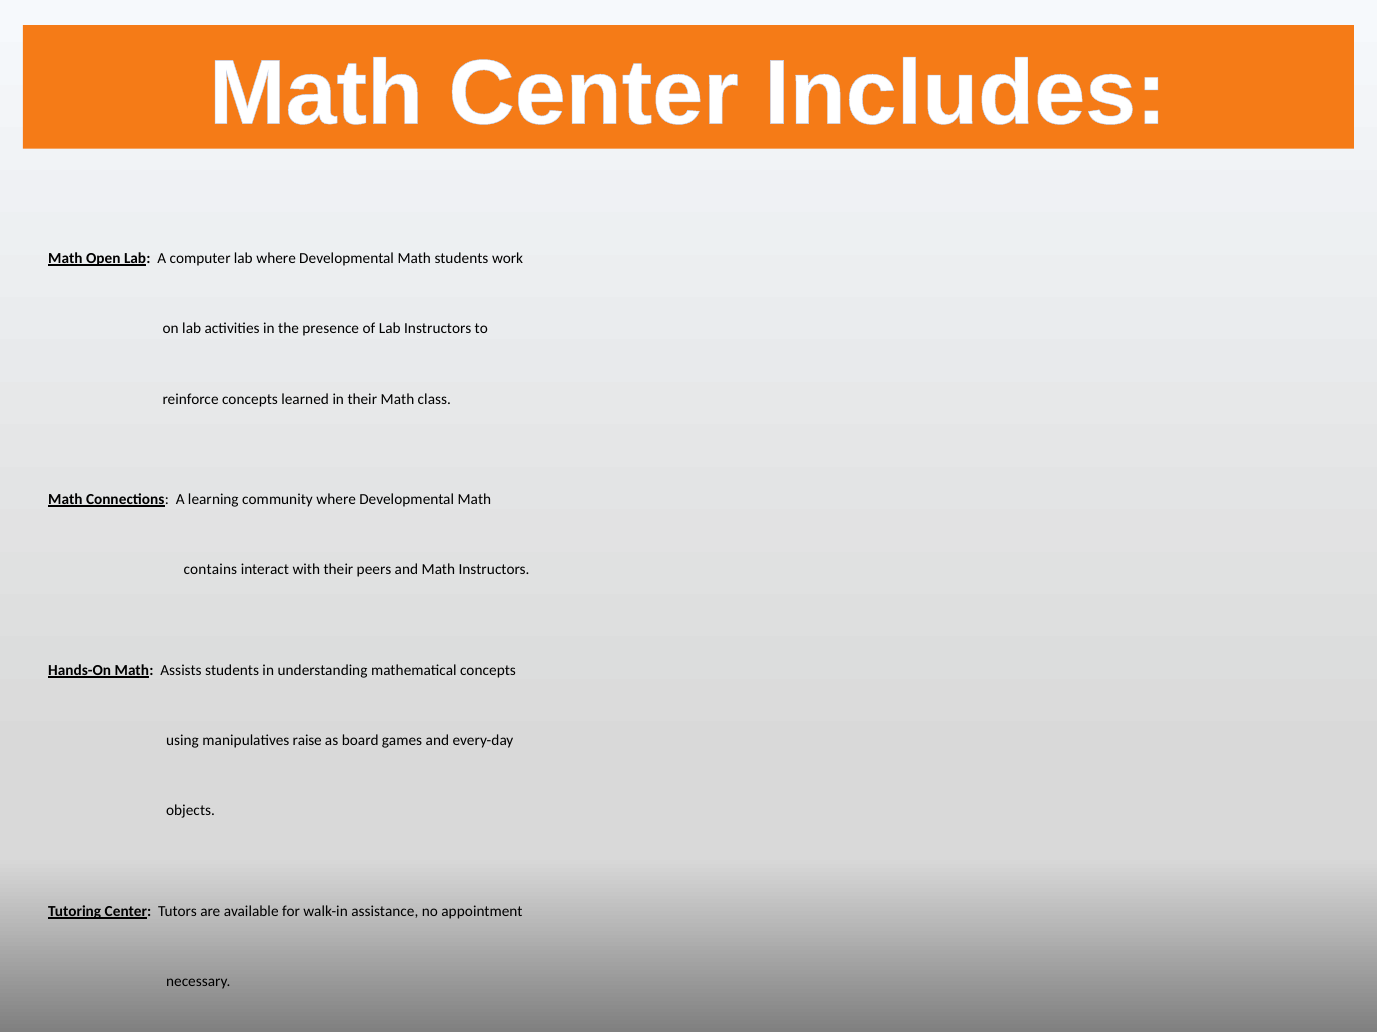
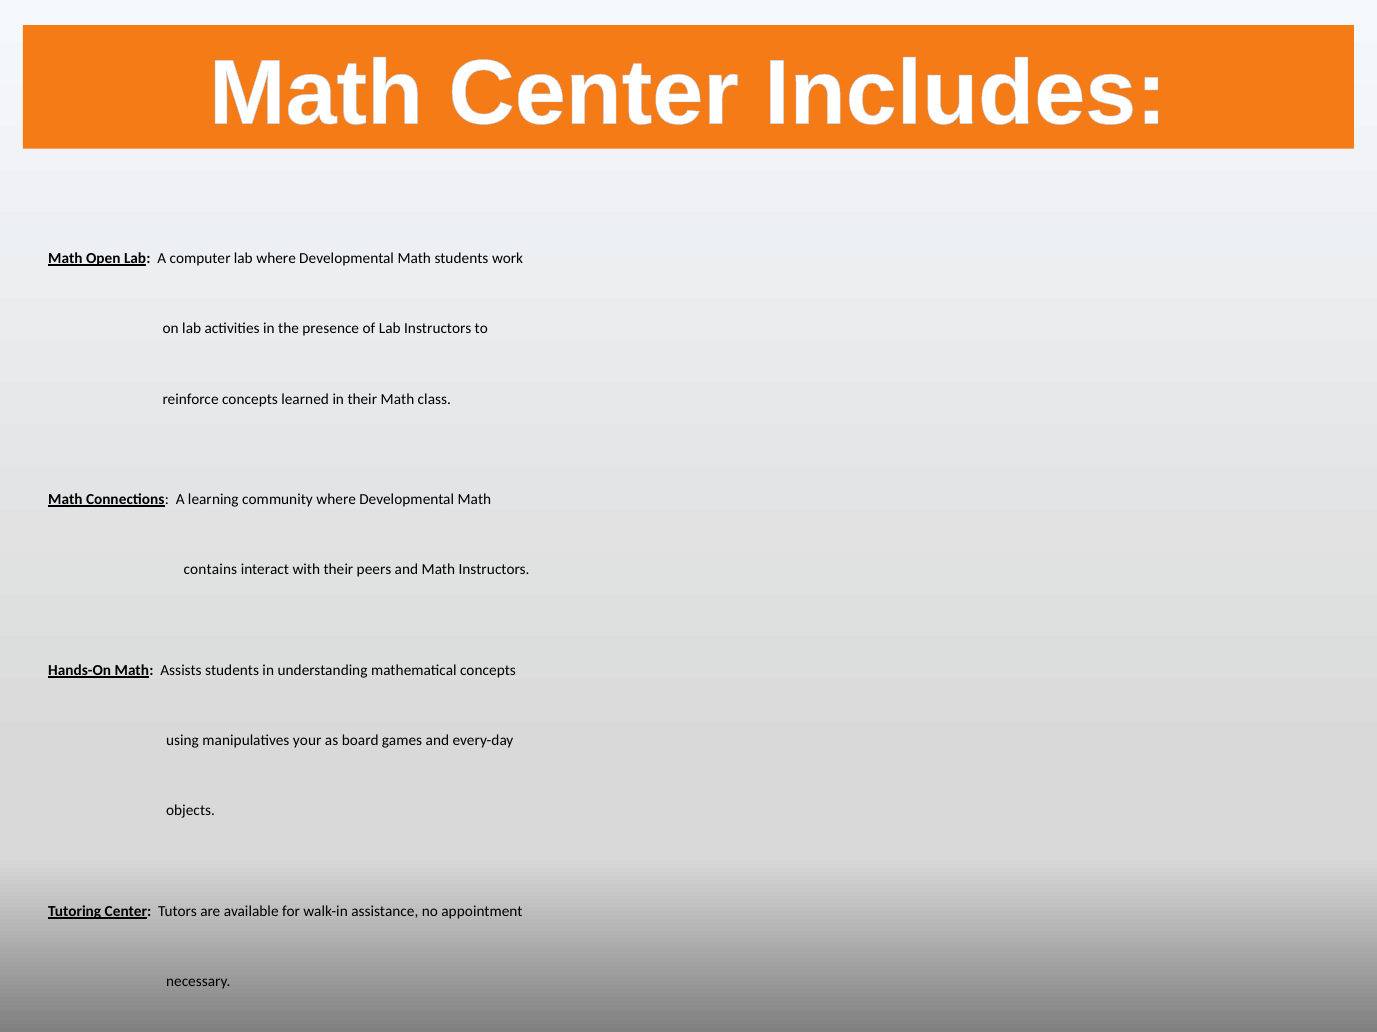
raise: raise -> your (307, 741)
